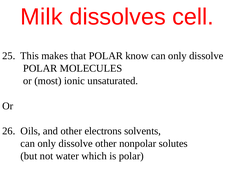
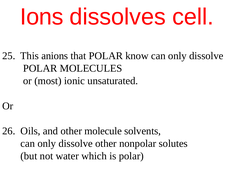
Milk: Milk -> Ions (42, 17)
makes: makes -> anions (55, 56)
electrons: electrons -> molecule (103, 131)
